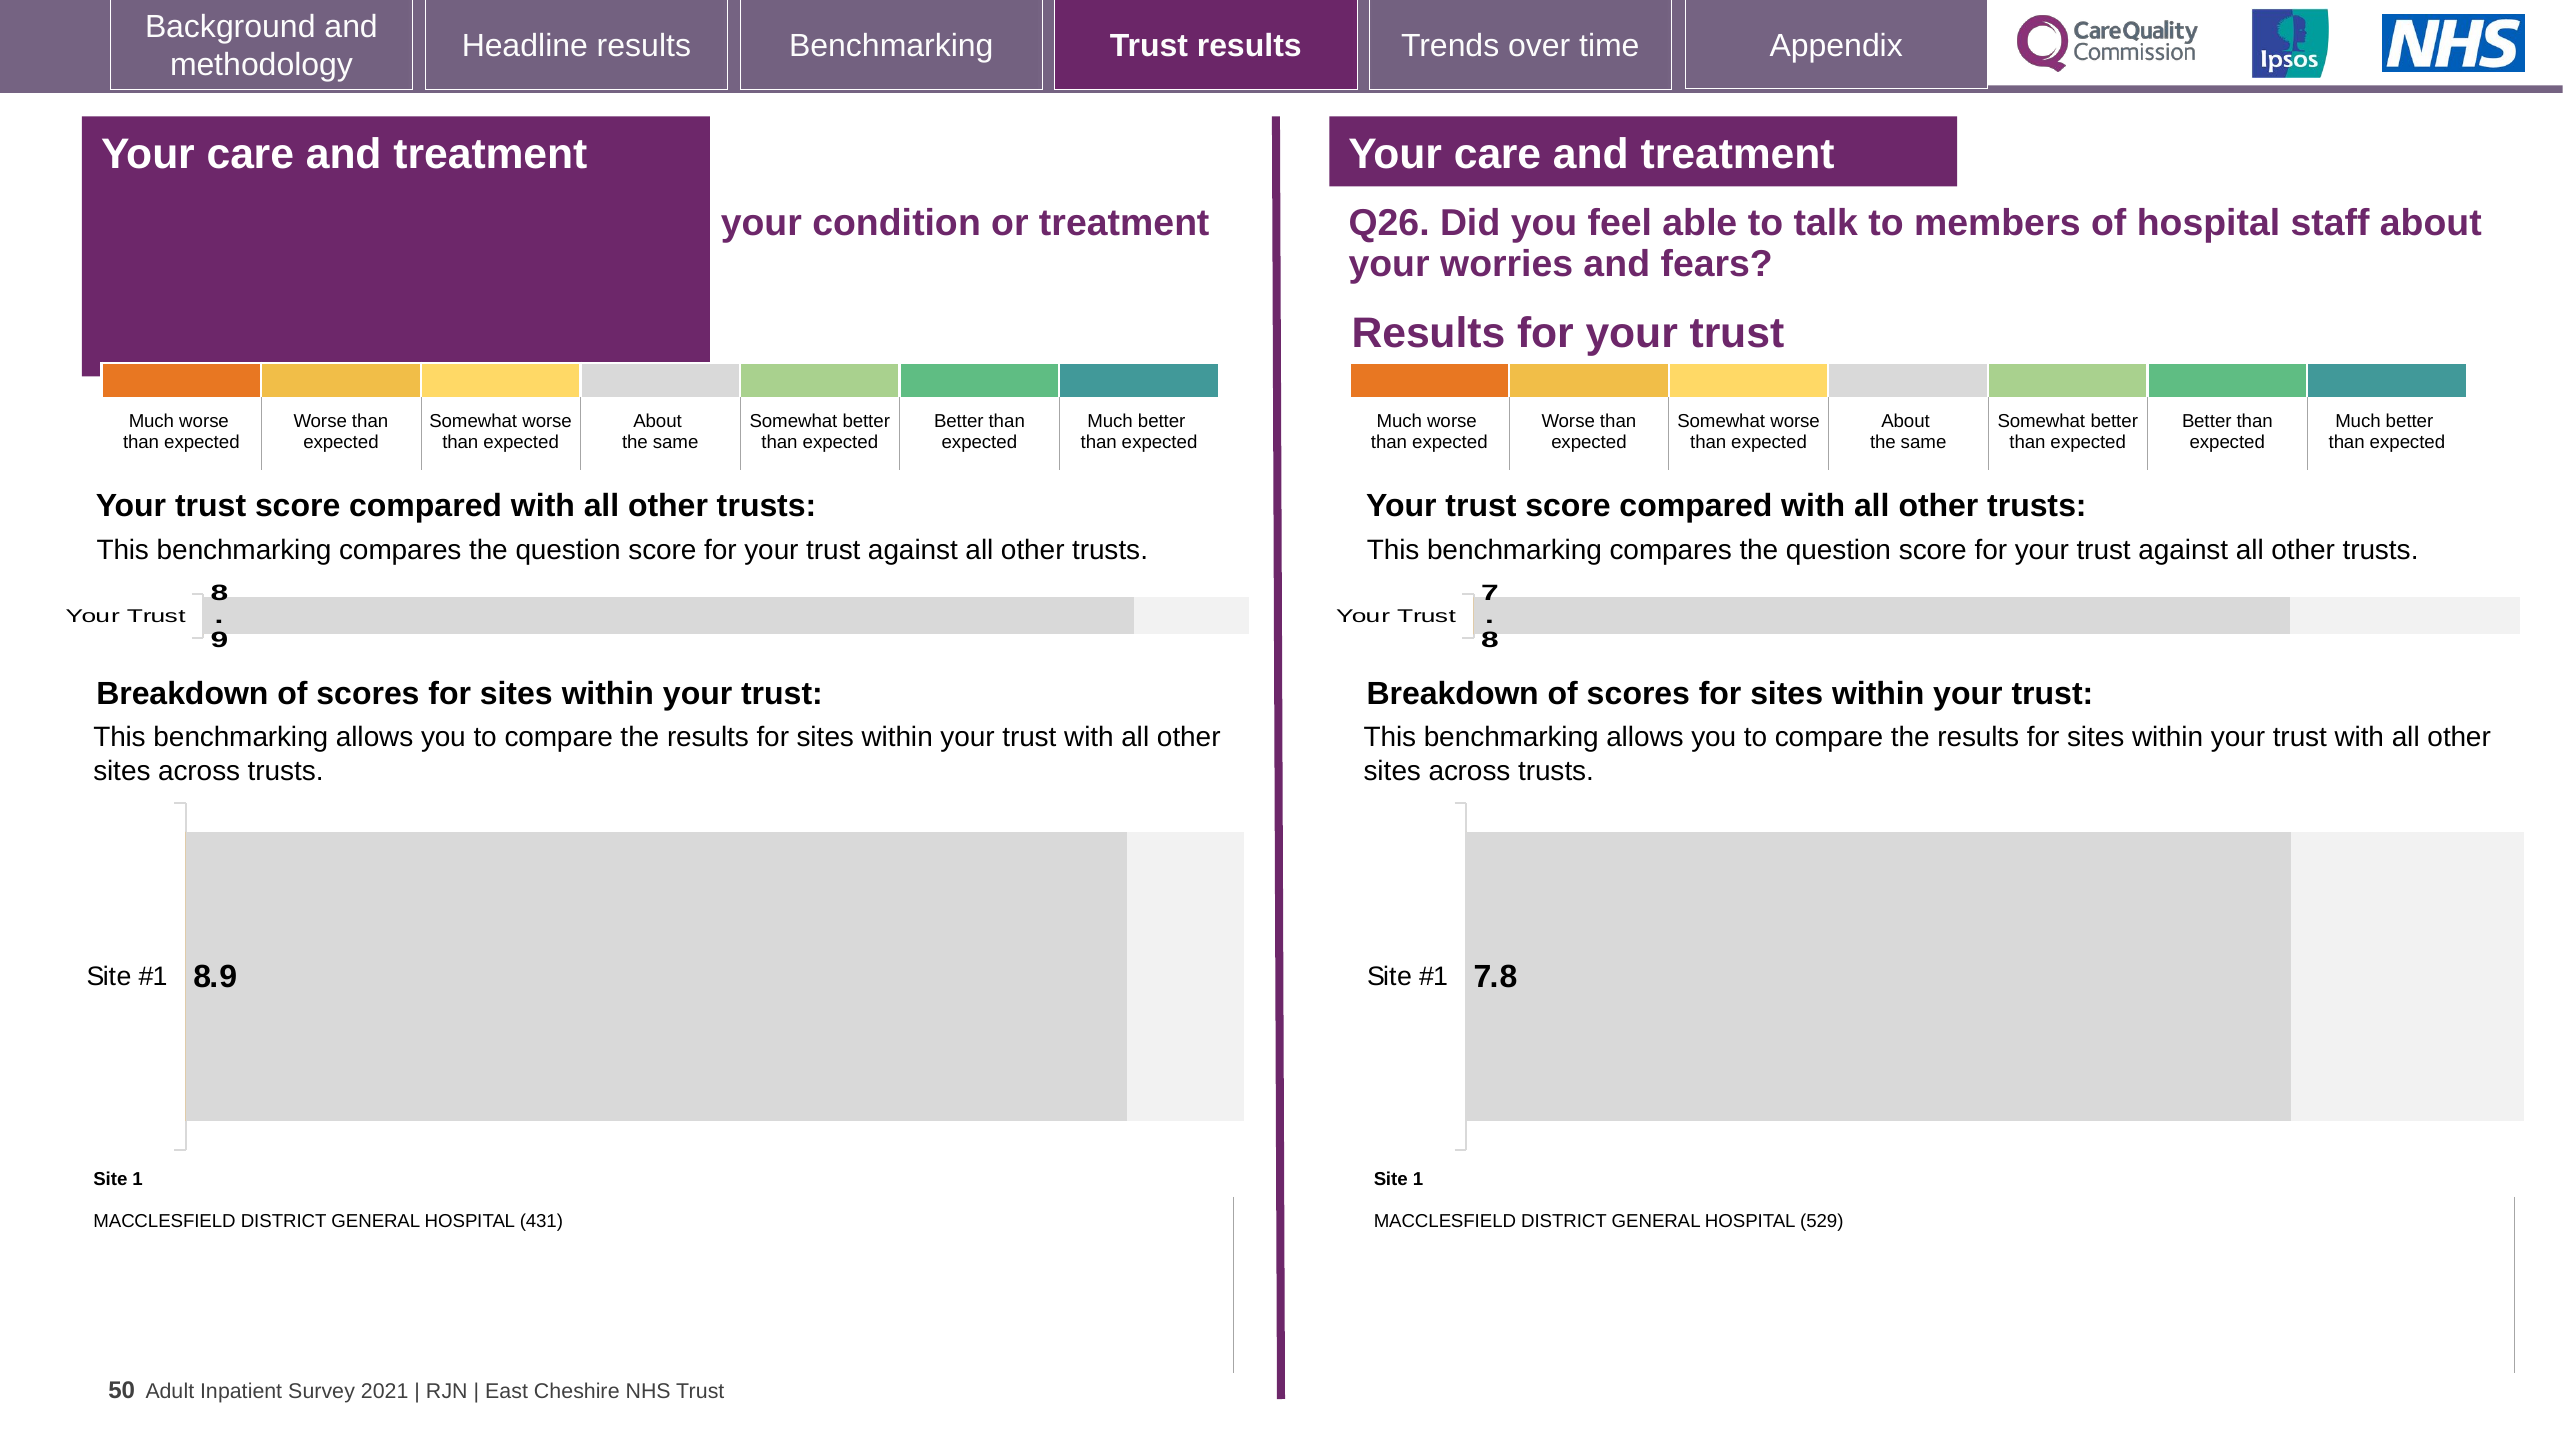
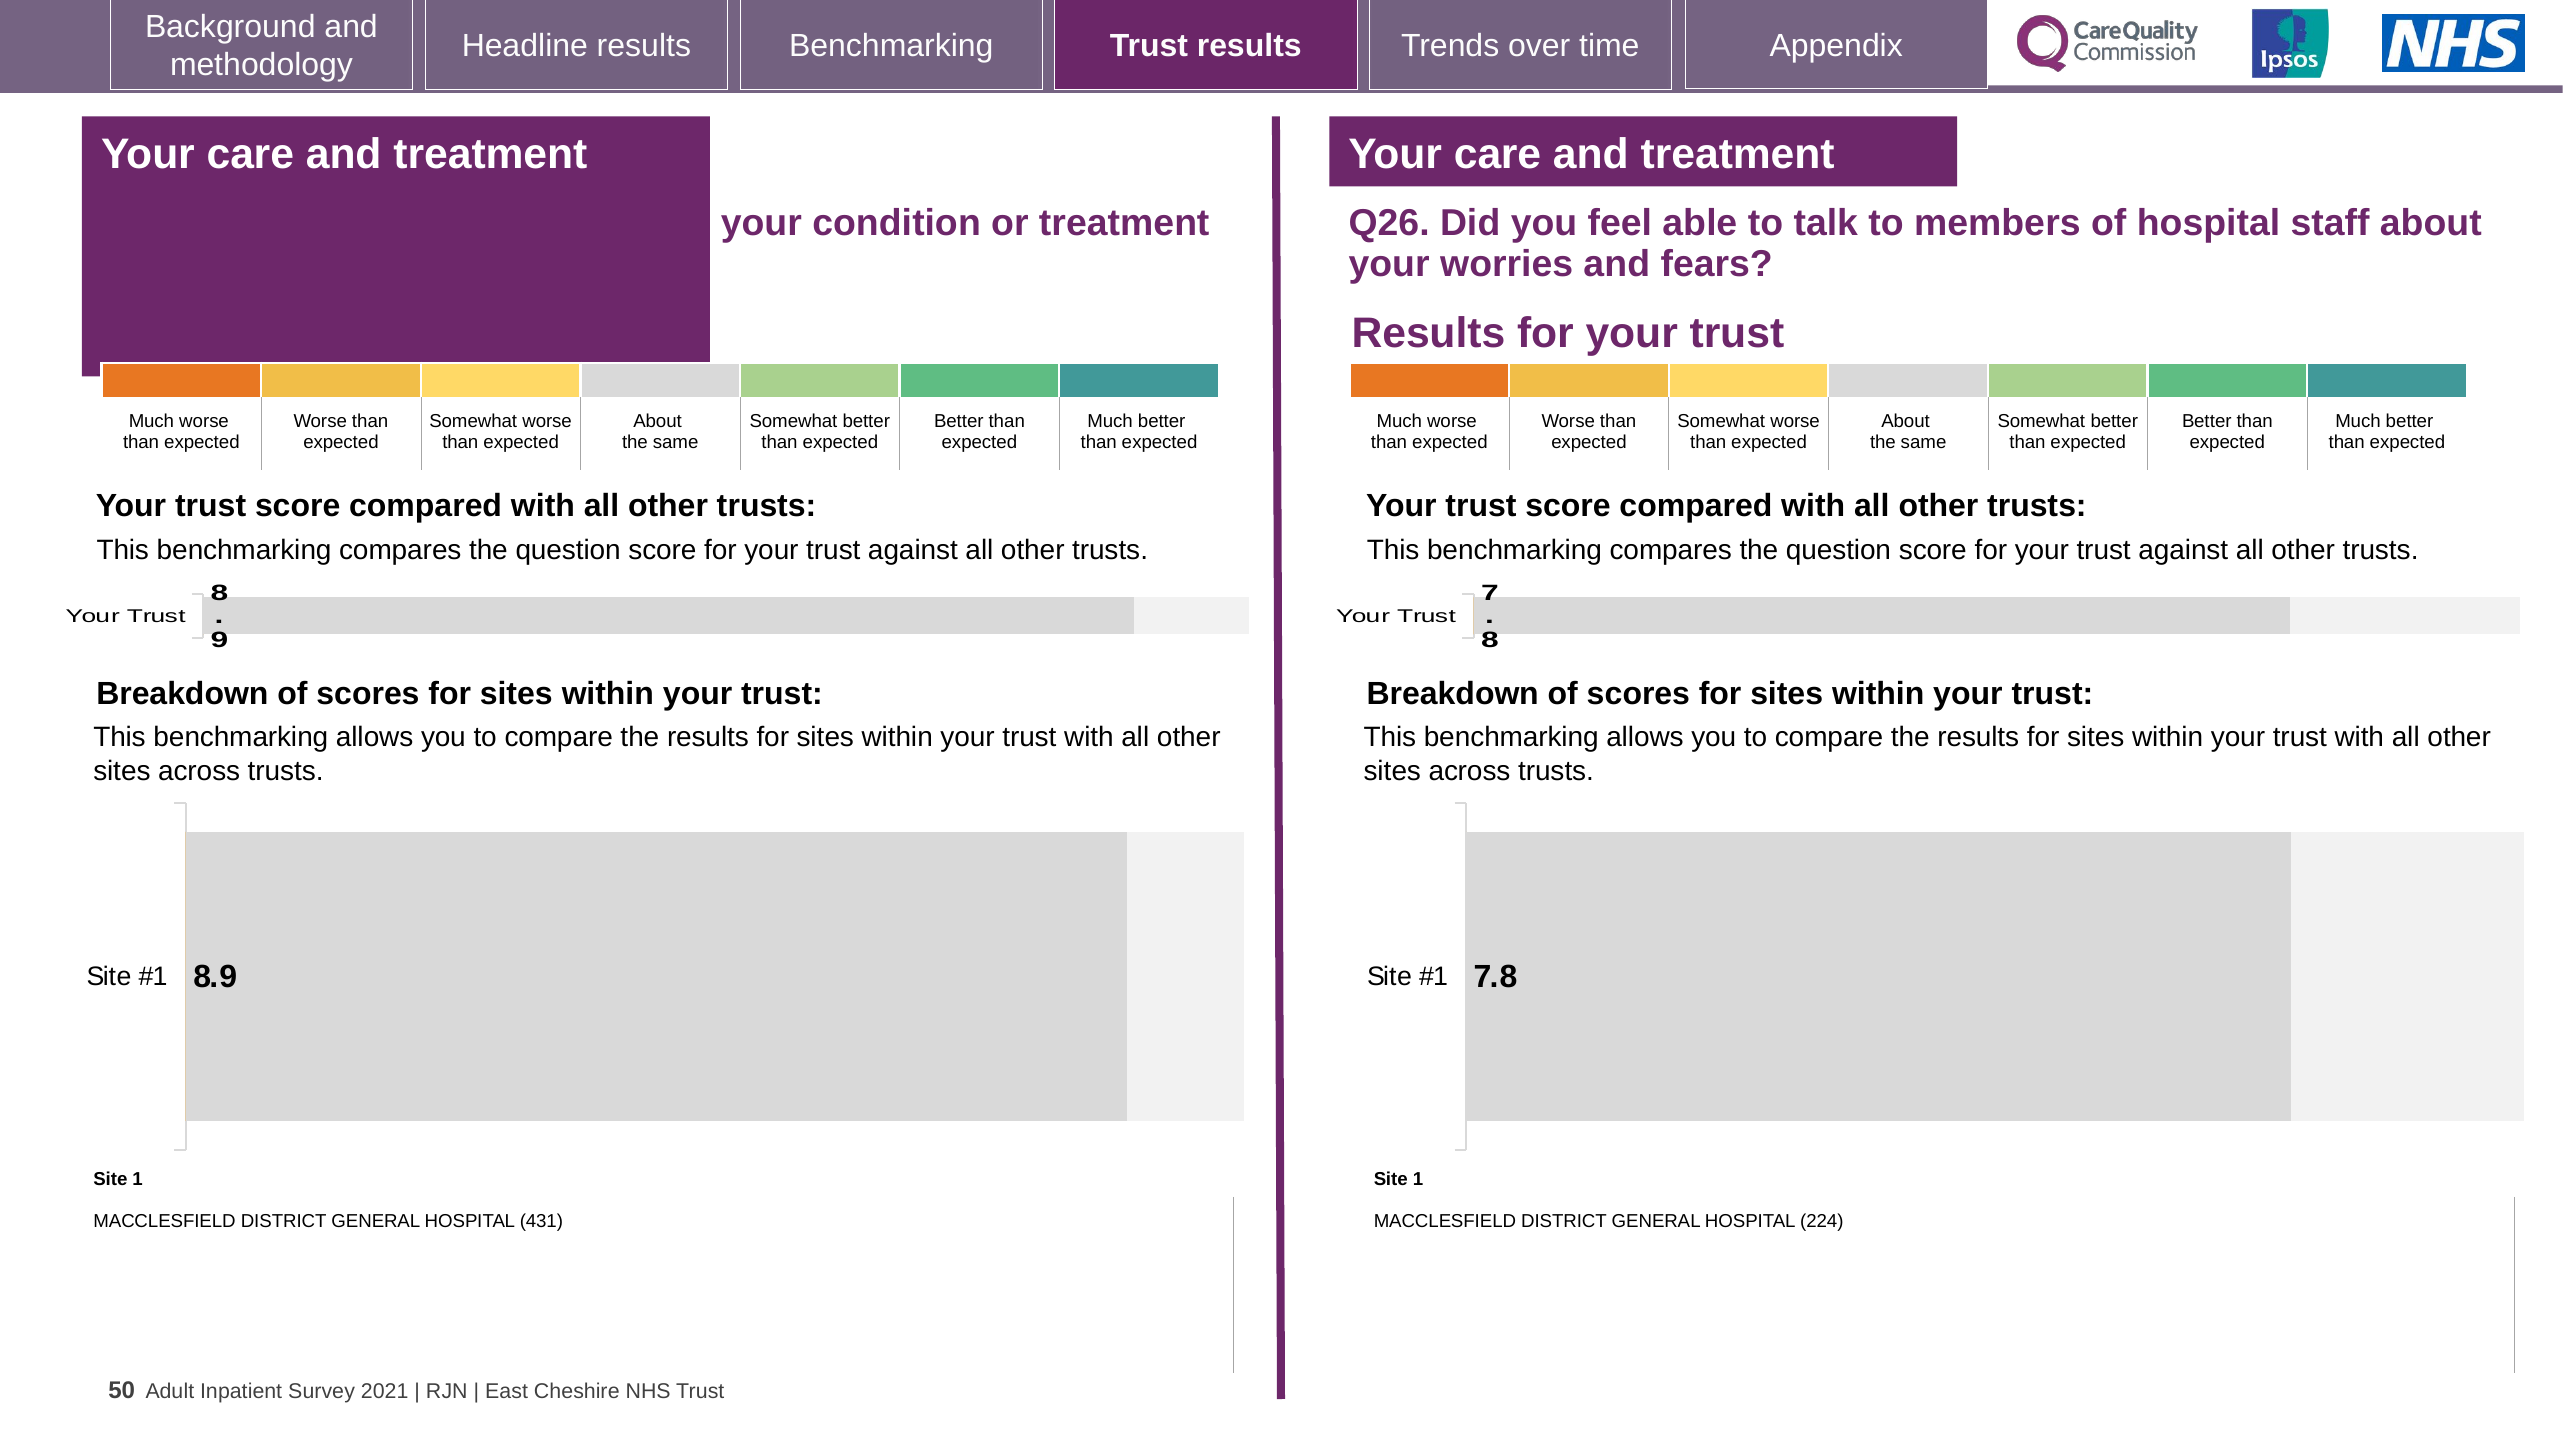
529: 529 -> 224 (1822, 1221)
